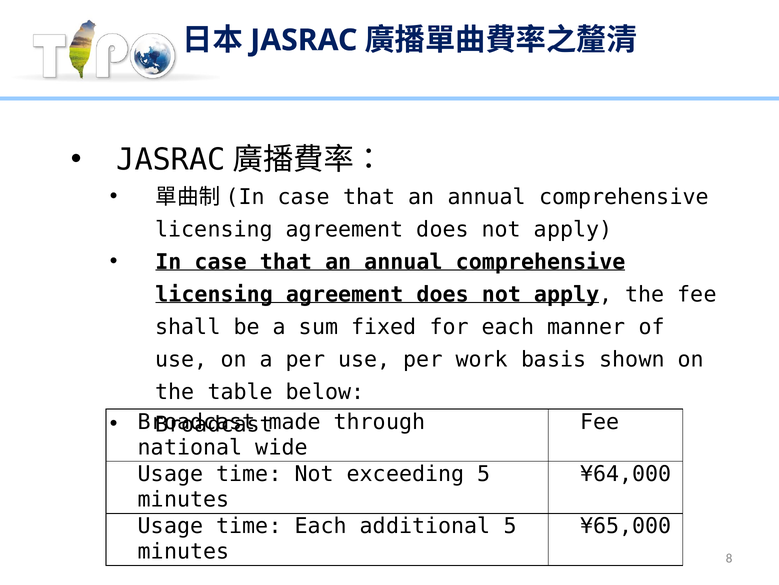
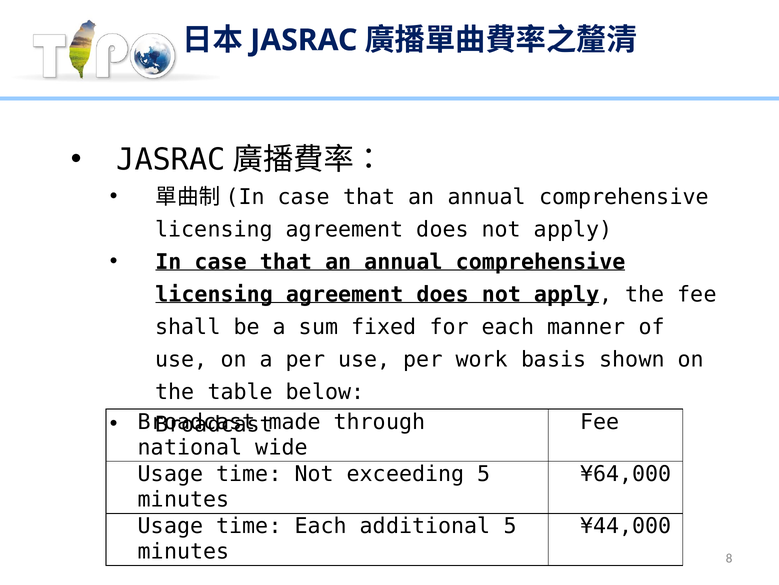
¥65,000: ¥65,000 -> ¥44,000 (626, 526)
